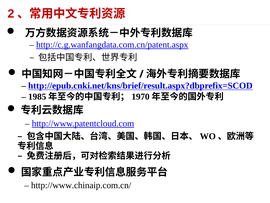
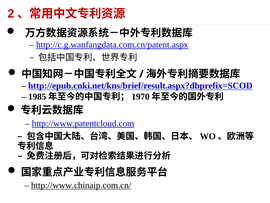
http://www.chinaip.com.cn/ underline: none -> present (81, 185)
